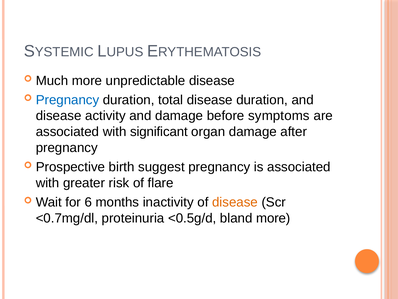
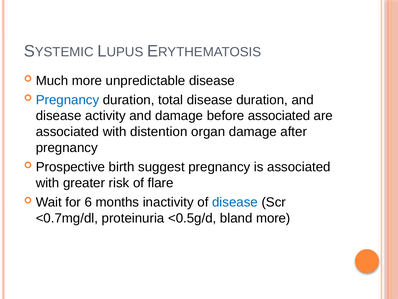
before symptoms: symptoms -> associated (279, 116)
significant: significant -> distention (159, 132)
disease colour: orange -> blue (235, 202)
